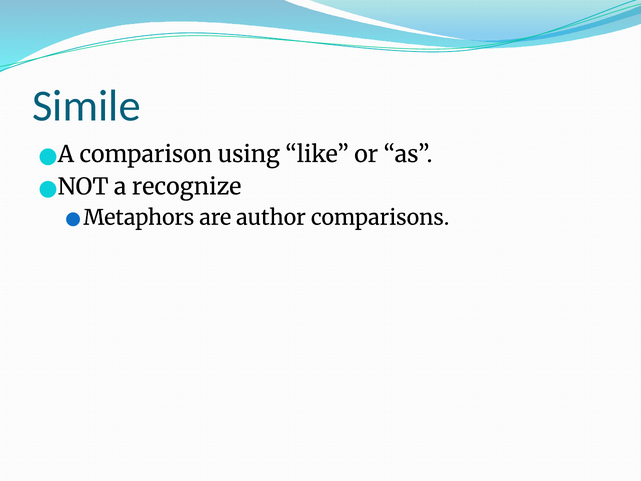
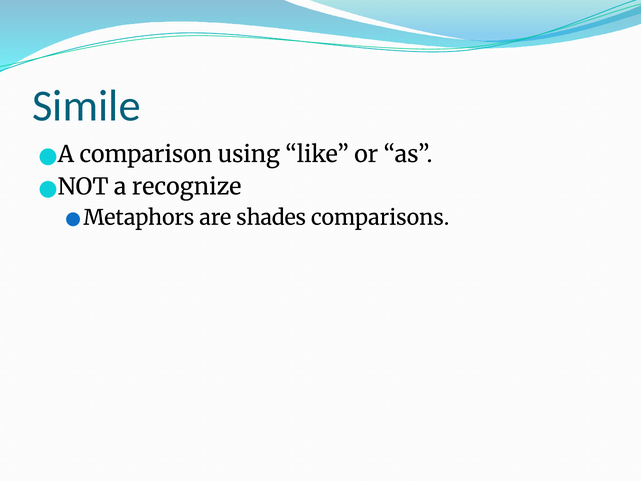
author: author -> shades (271, 218)
